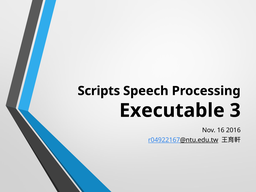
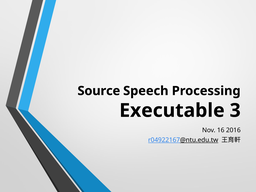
Scripts: Scripts -> Source (99, 91)
